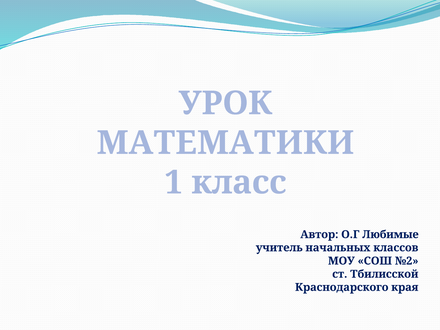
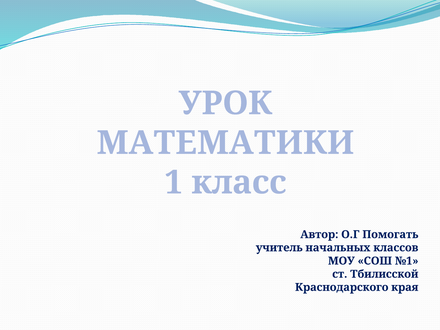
Любимые: Любимые -> Помогать (390, 234)
№2: №2 -> №1 (407, 261)
